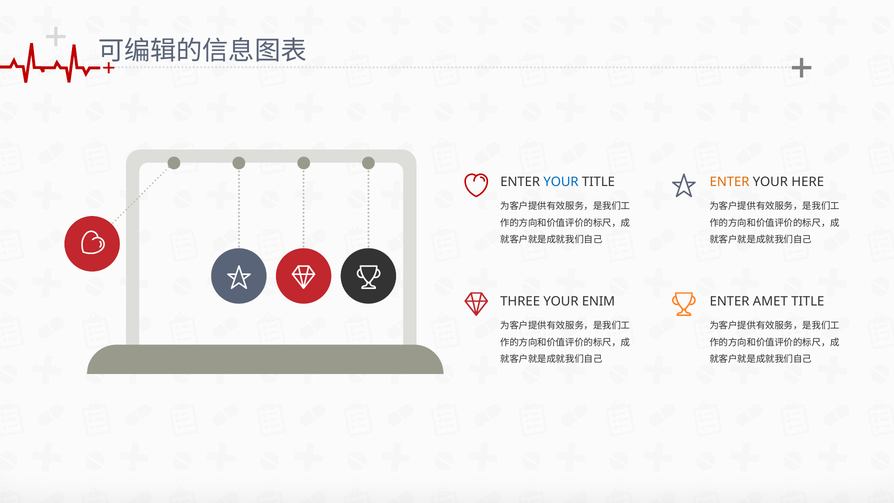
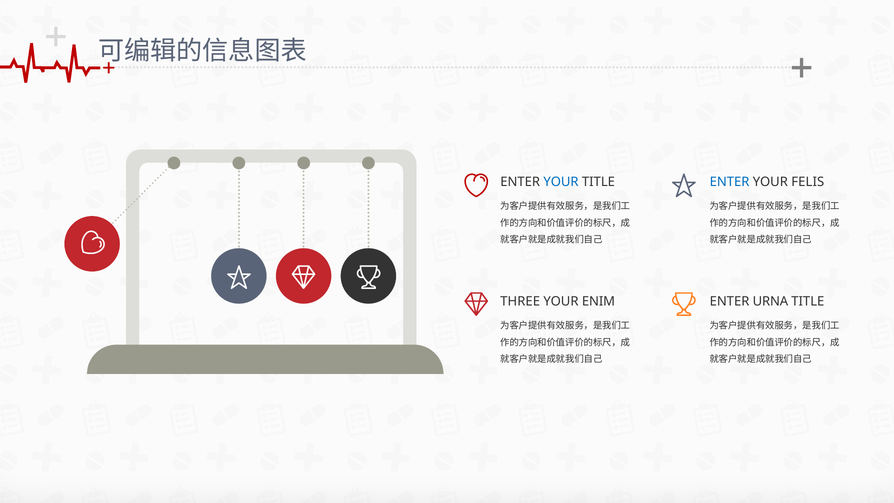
ENTER colour: orange -> blue (730, 182)
HERE: HERE -> FELIS (808, 182)
AMET: AMET -> URNA (770, 301)
